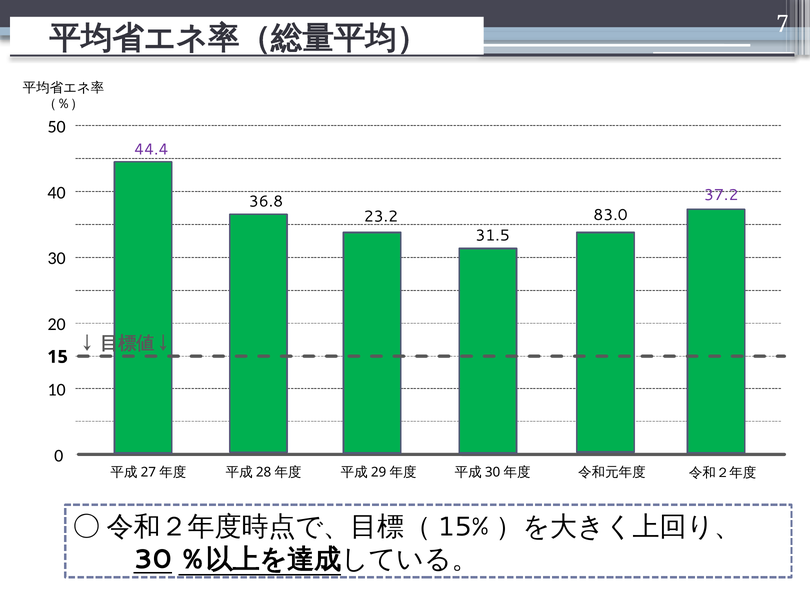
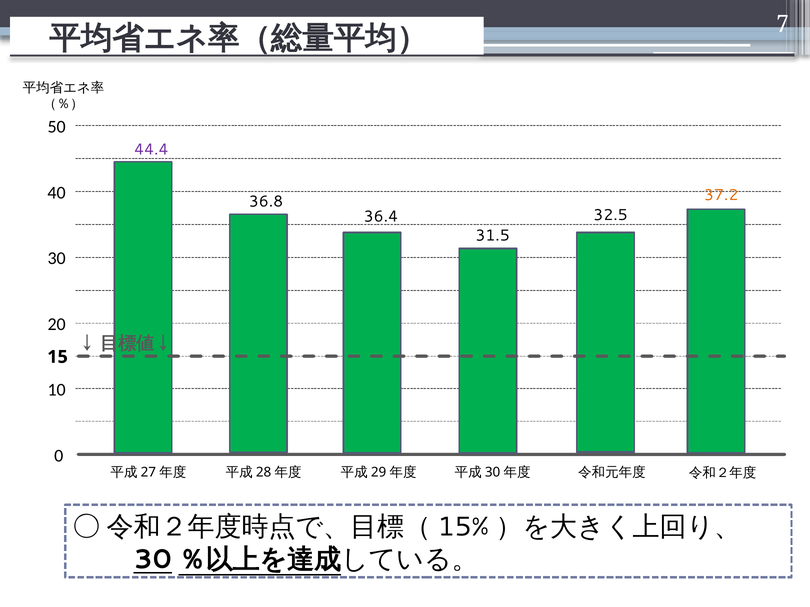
37.2 colour: purple -> orange (721, 195)
83.0: 83.0 -> 32.5 (610, 215)
23.2: 23.2 -> 36.4 (381, 217)
